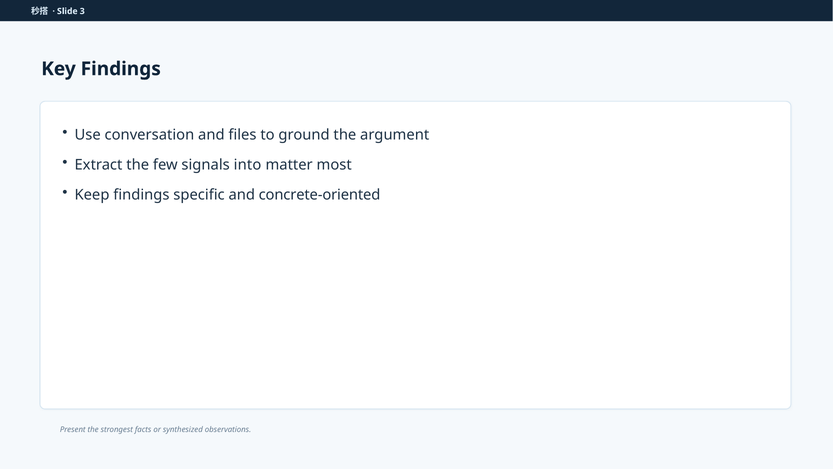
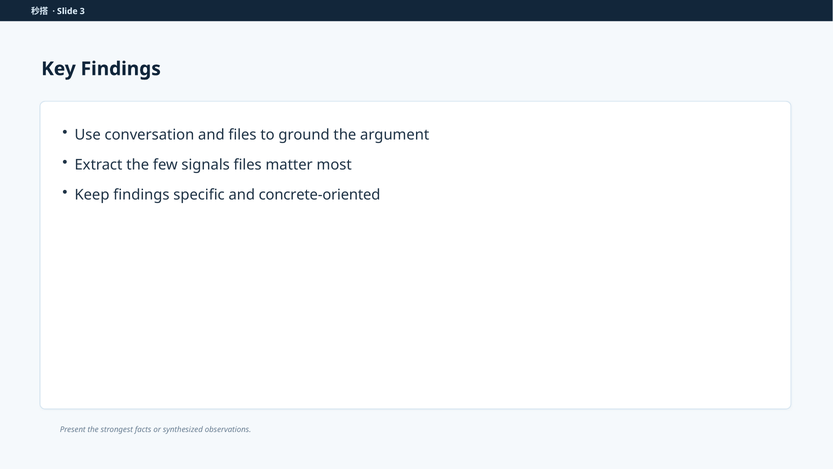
signals into: into -> files (248, 165)
